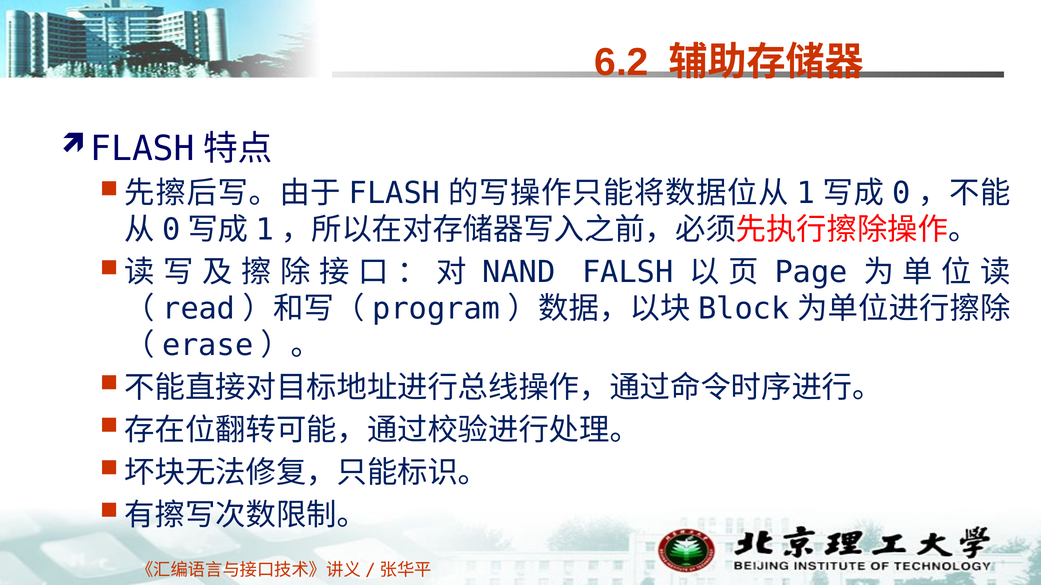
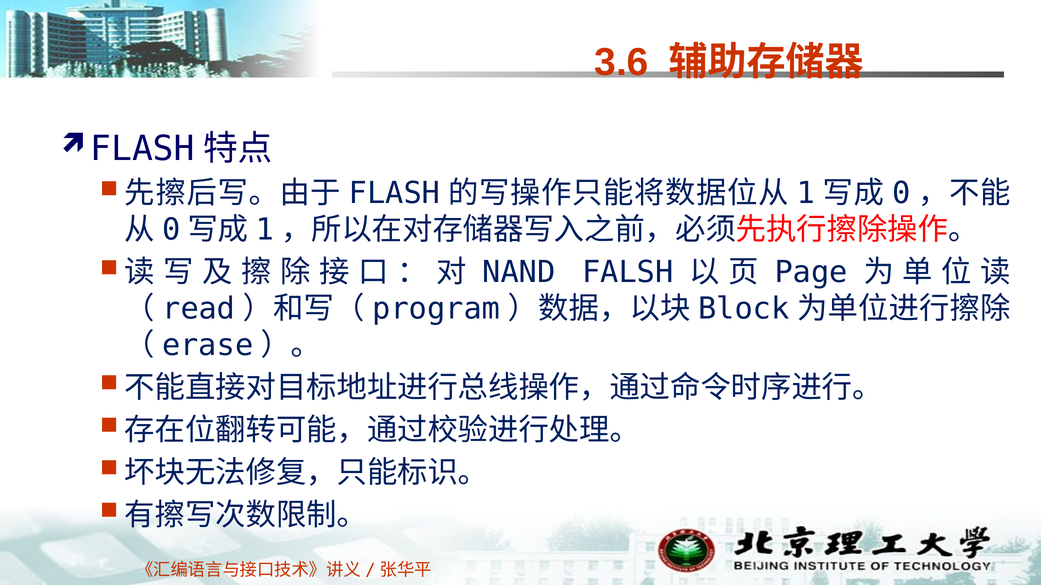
6.2: 6.2 -> 3.6 (622, 62)
